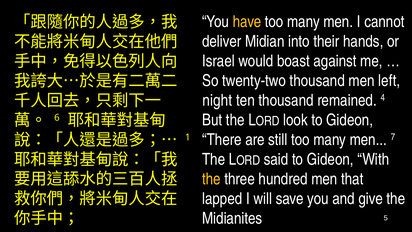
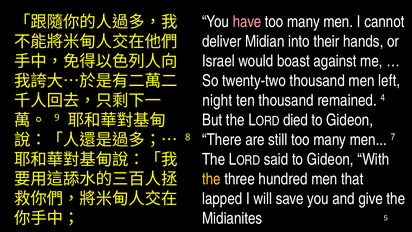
have colour: yellow -> pink (247, 22)
look: look -> died (296, 120)
6: 6 -> 9 (57, 118)
1: 1 -> 8 (188, 137)
